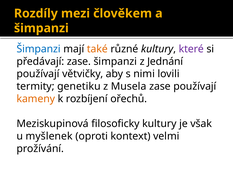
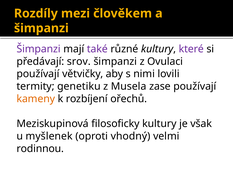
Šimpanzi colour: blue -> purple (39, 49)
také colour: orange -> purple (97, 49)
předávají zase: zase -> srov (79, 61)
Jednání: Jednání -> Ovulaci (165, 61)
kontext: kontext -> vhodný (131, 136)
prožívání: prožívání -> rodinnou (40, 148)
